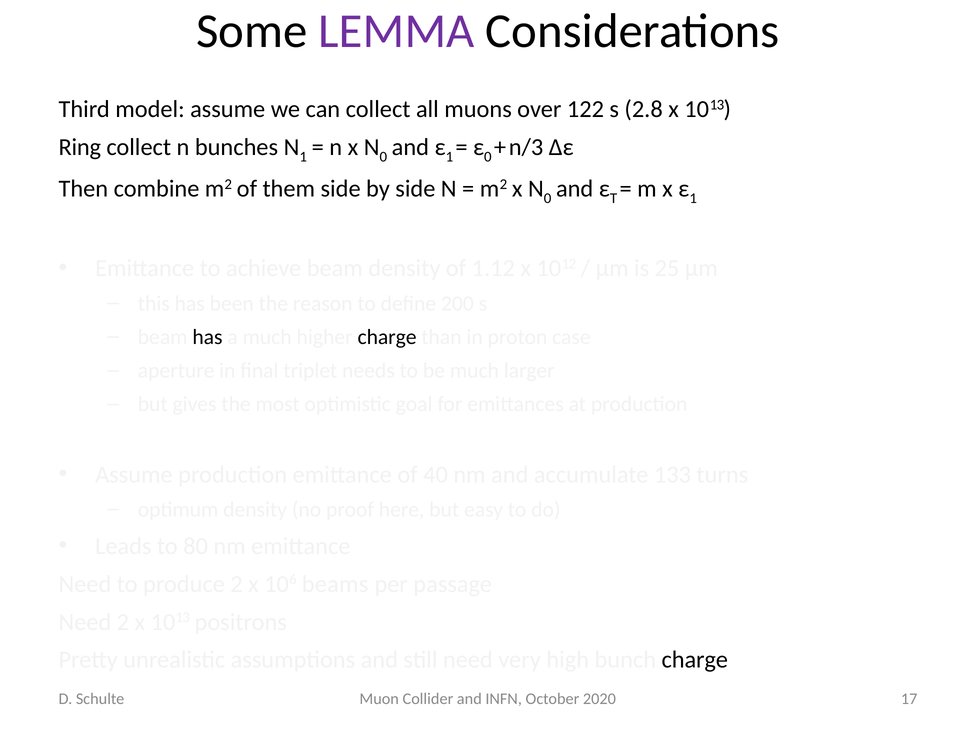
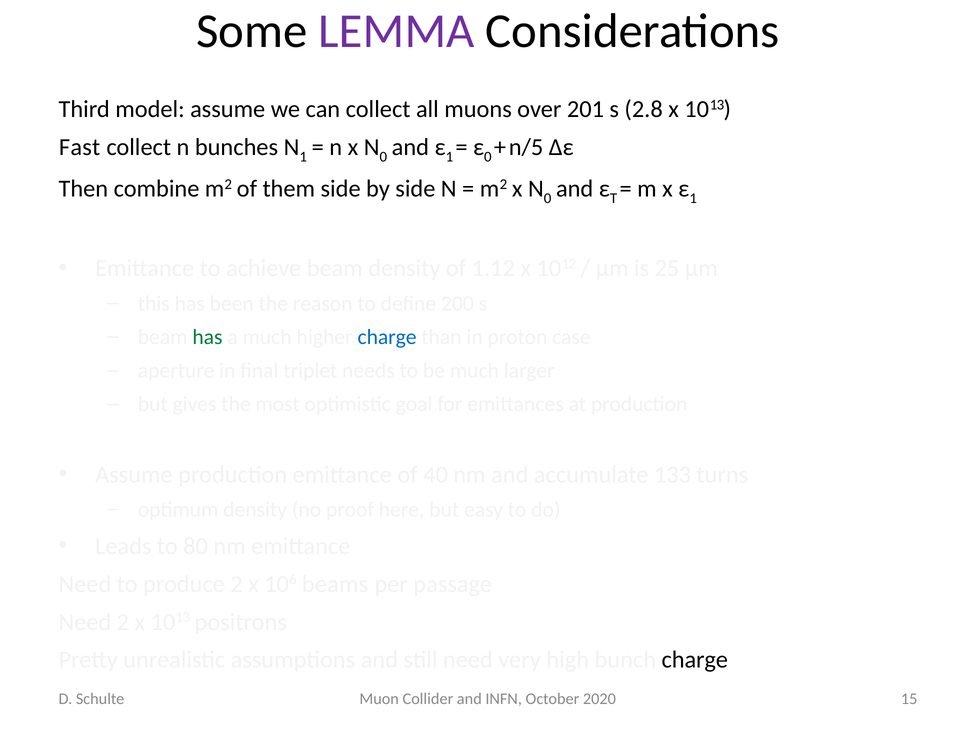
122: 122 -> 201 (585, 109)
Ring: Ring -> Fast (80, 147)
n/3: n/3 -> n/5 (526, 147)
has colour: black -> green (207, 337)
charge colour: black -> blue (387, 337)
17: 17 -> 15 (909, 699)
